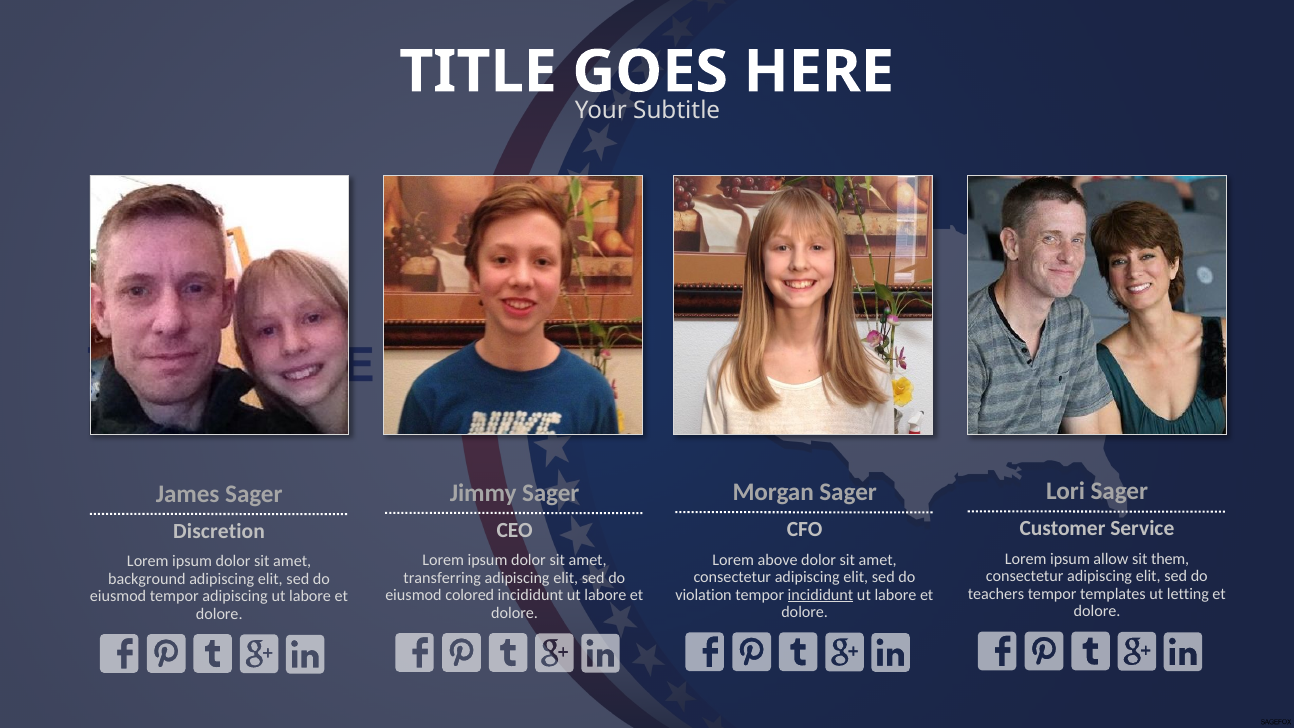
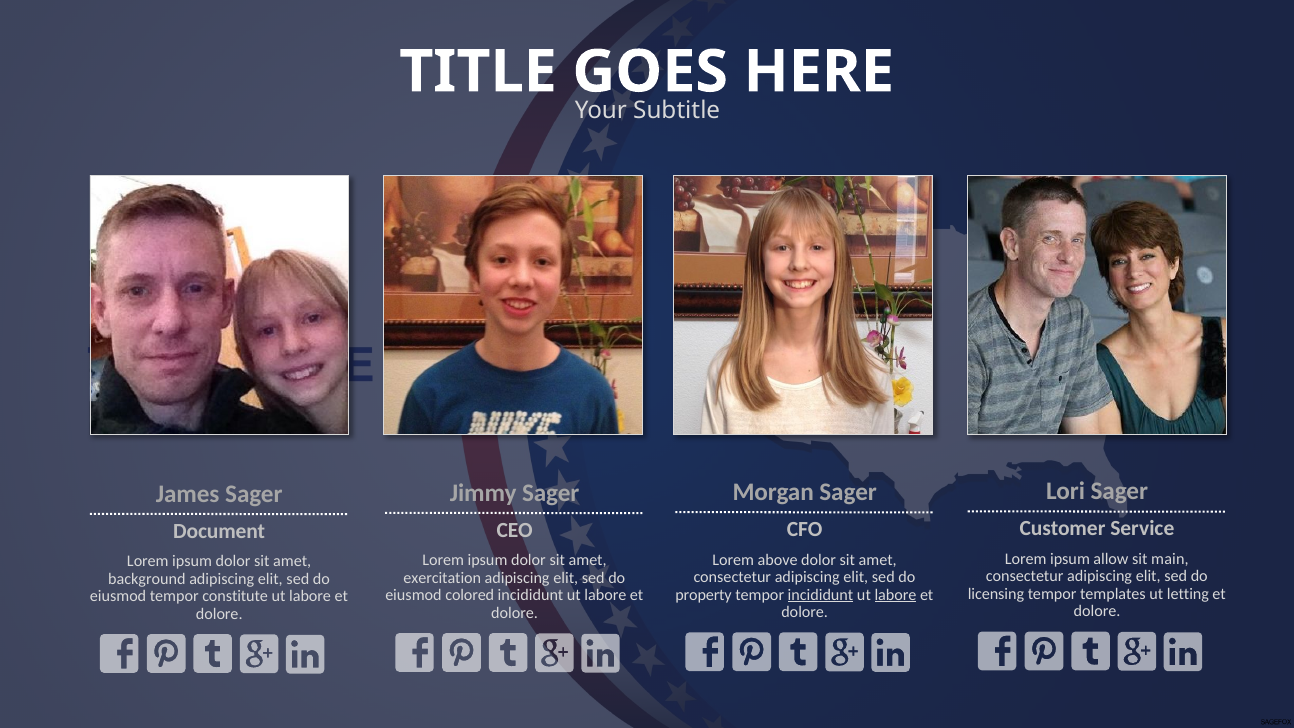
Discretion: Discretion -> Document (219, 531)
them: them -> main (1170, 559)
transferring: transferring -> exercitation (442, 578)
teachers: teachers -> licensing (996, 594)
violation: violation -> property (704, 595)
labore underline: none -> present (896, 595)
tempor adipiscing: adipiscing -> constitute (235, 596)
